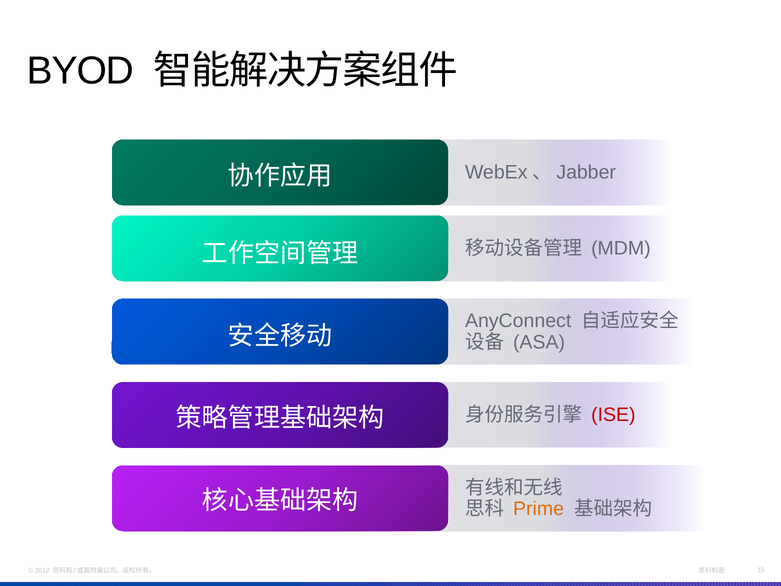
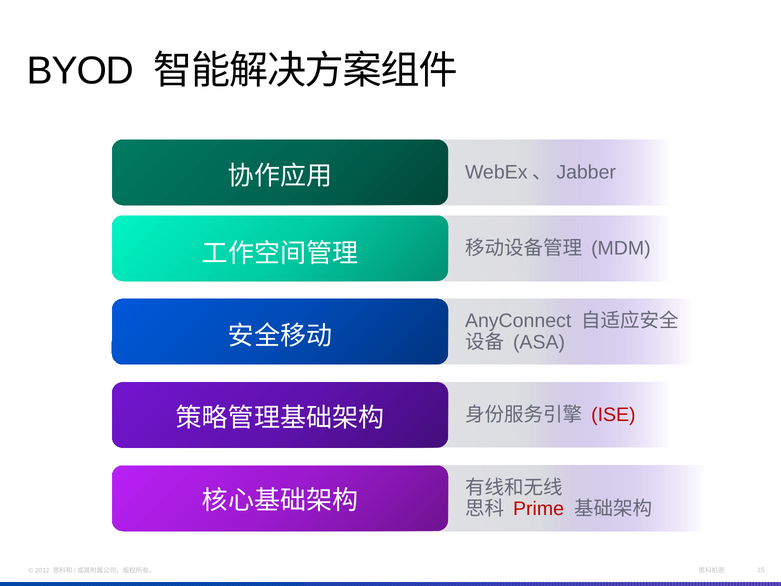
Prime colour: orange -> red (539, 508)
